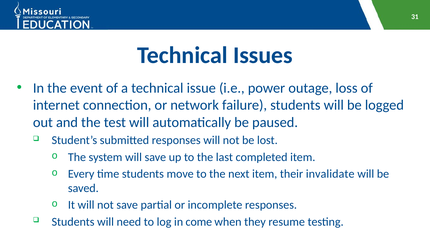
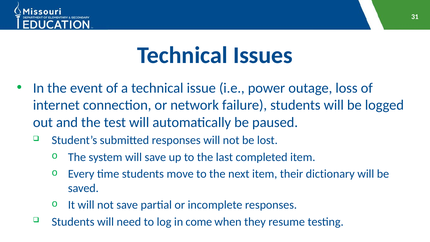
invalidate: invalidate -> dictionary (330, 174)
